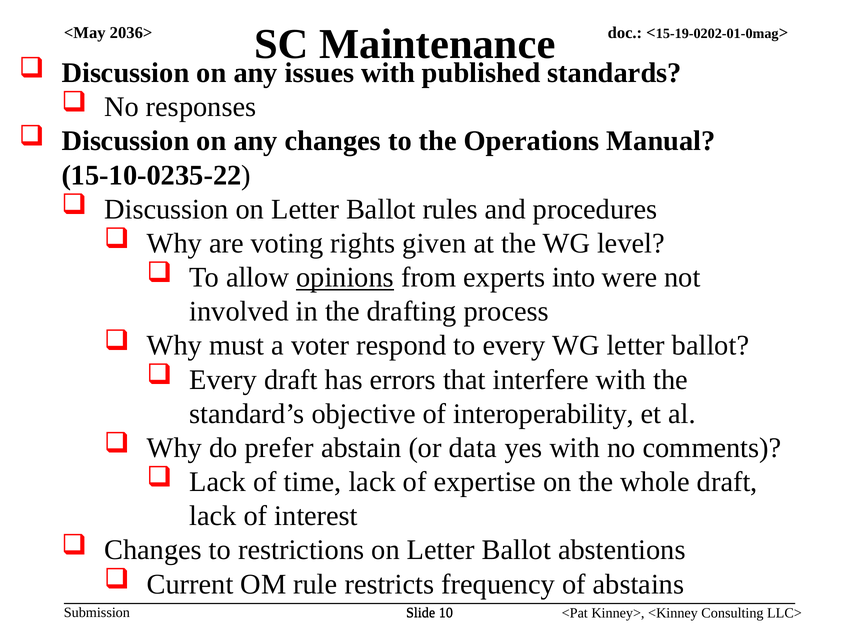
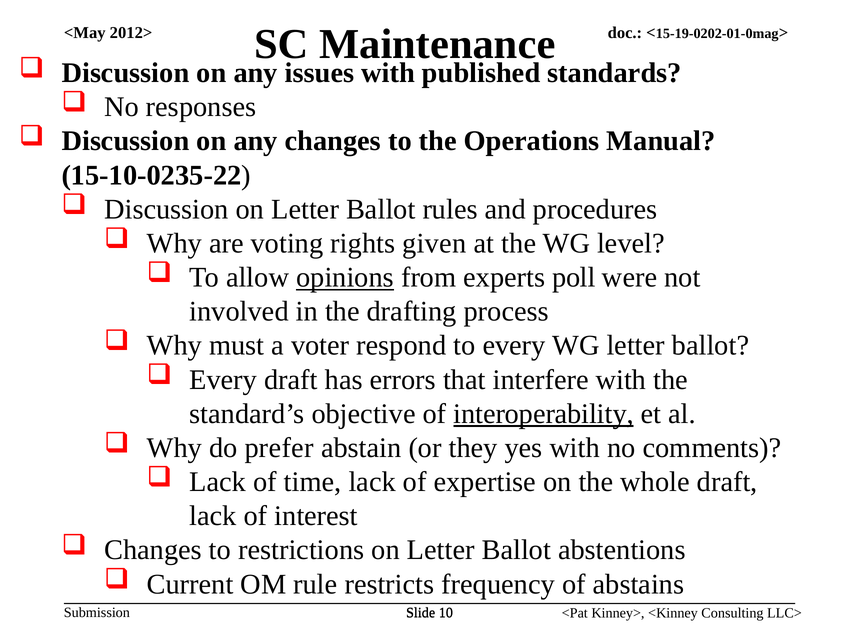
2036>: 2036> -> 2012> (131, 33)
into: into -> poll (574, 277)
interoperability underline: none -> present (544, 414)
data: data -> they (473, 448)
